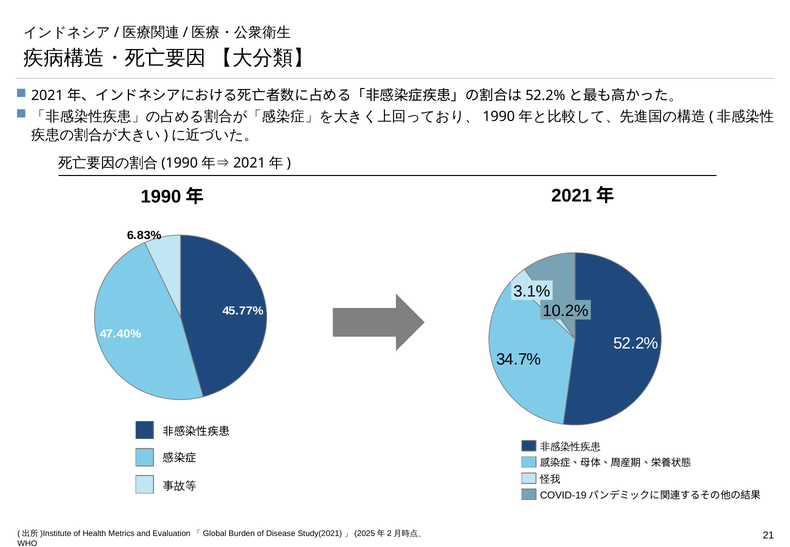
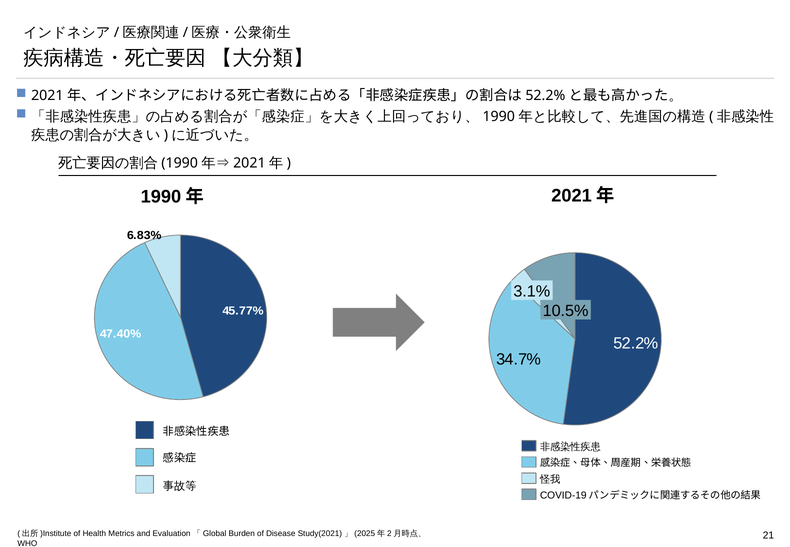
10.2%: 10.2% -> 10.5% (566, 311)
